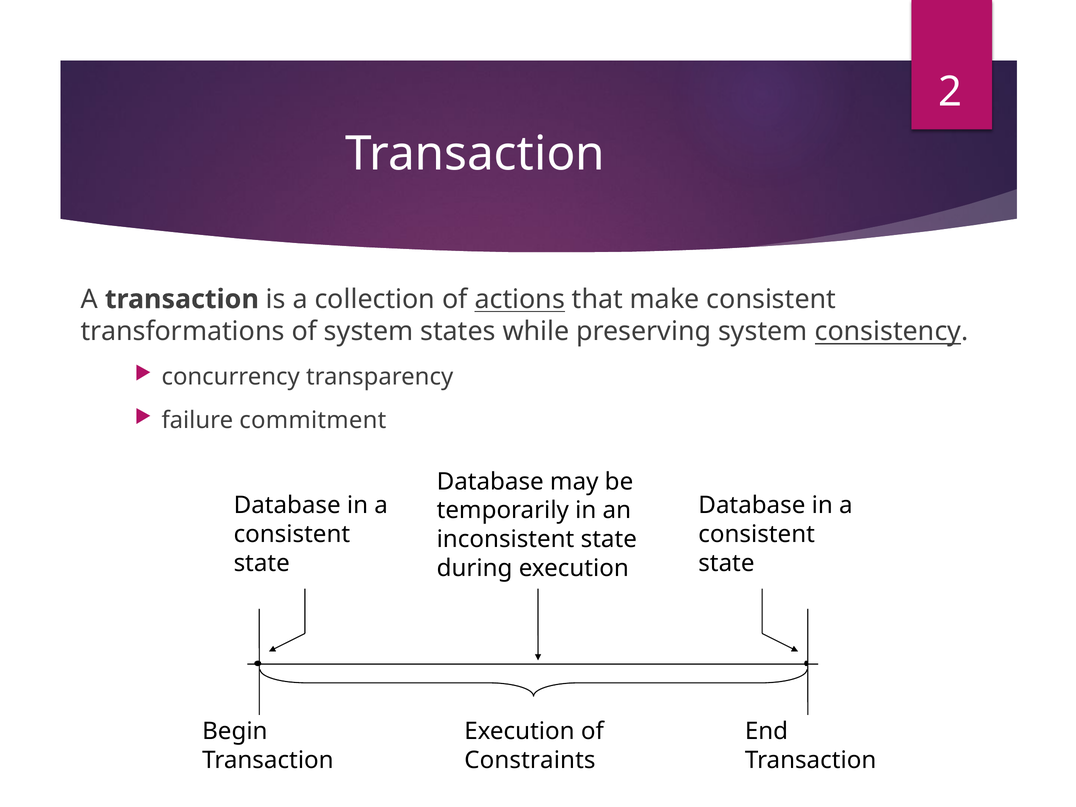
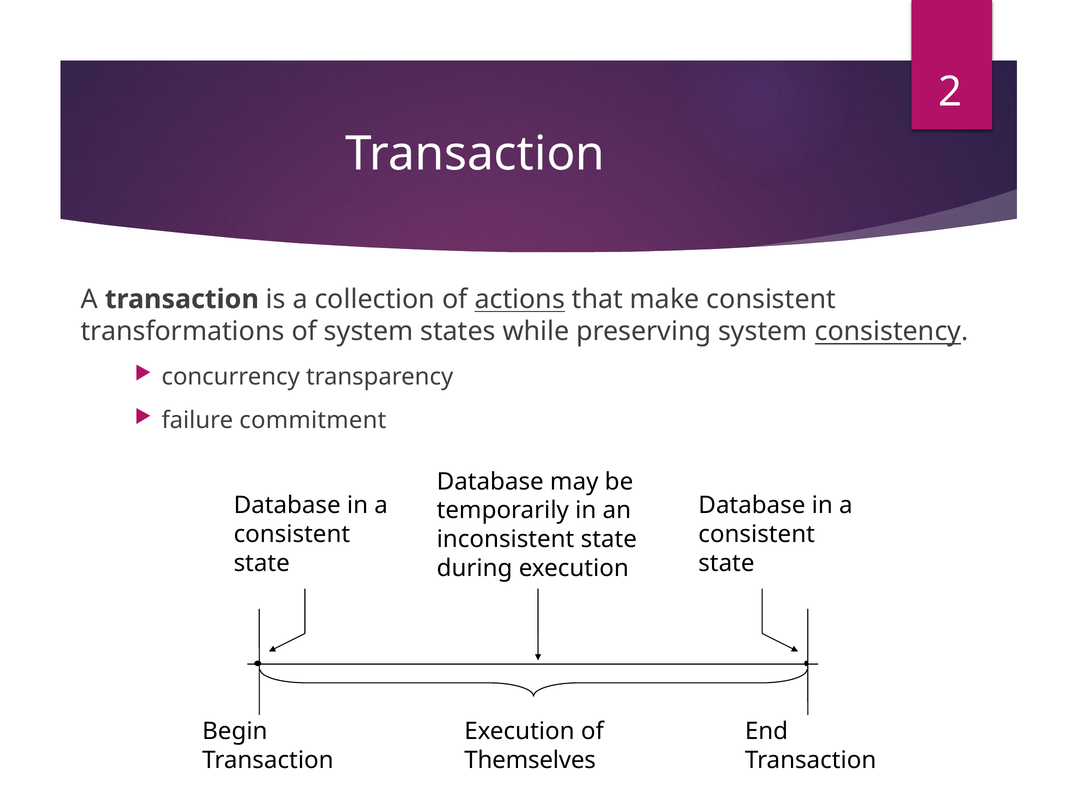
Constraints: Constraints -> Themselves (530, 760)
